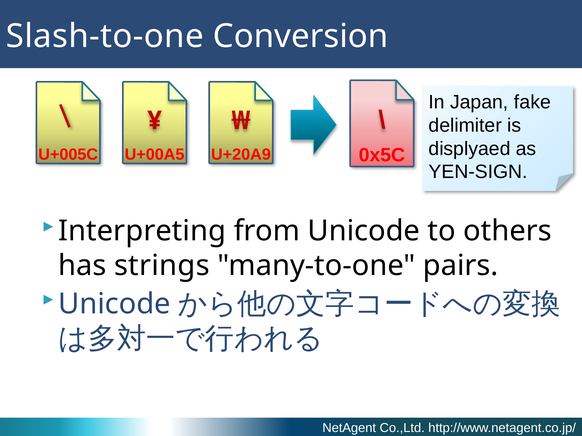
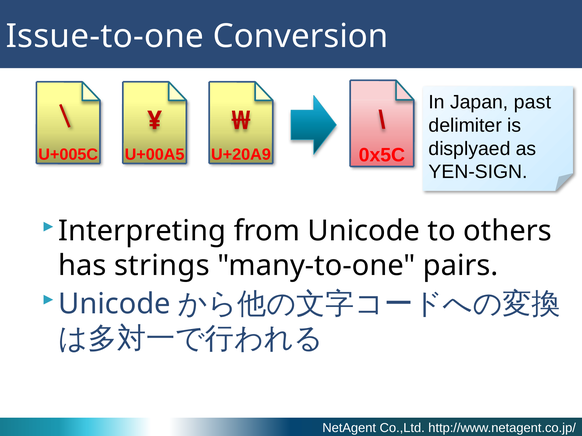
Slash-to-one: Slash-to-one -> Issue-to-one (105, 36)
fake: fake -> past (532, 102)
